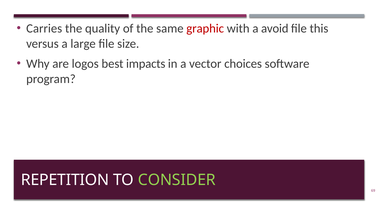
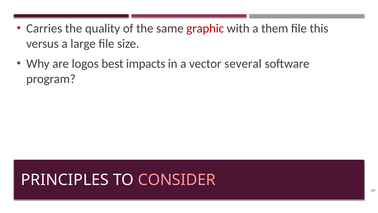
avoid: avoid -> them (275, 28)
choices: choices -> several (243, 64)
REPETITION: REPETITION -> PRINCIPLES (65, 180)
CONSIDER colour: light green -> pink (177, 180)
